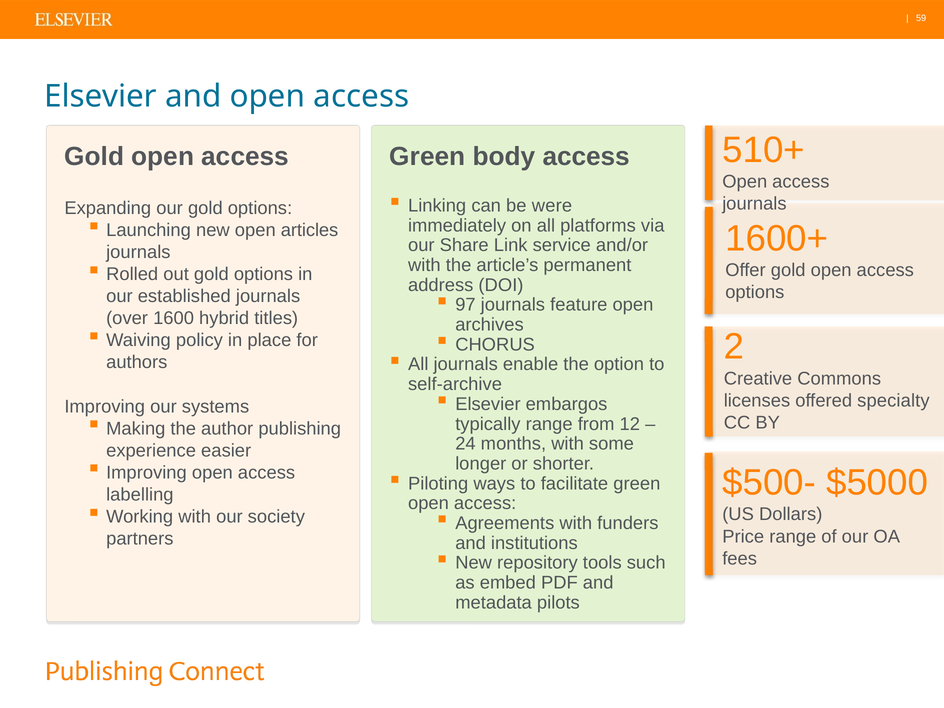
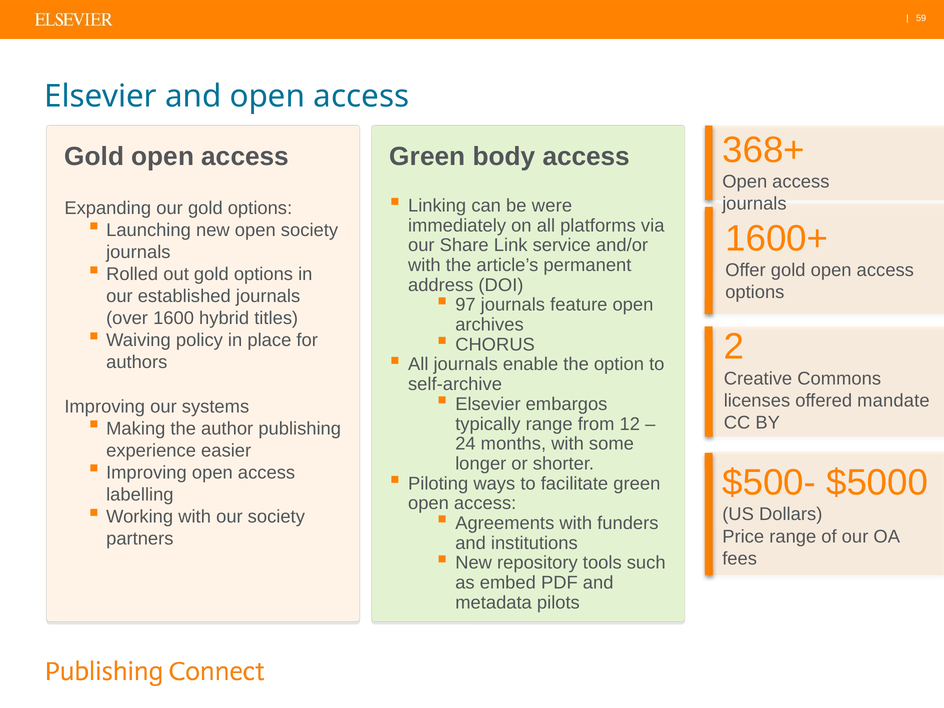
510+: 510+ -> 368+ (764, 150)
open articles: articles -> society (310, 230)
specialty: specialty -> mandate (893, 401)
